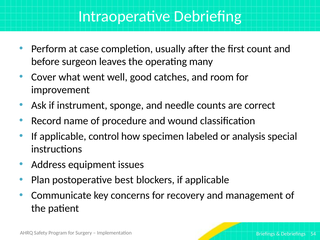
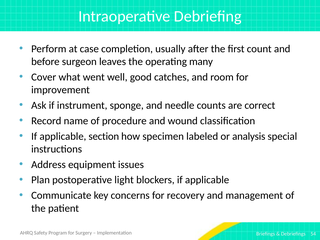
control: control -> section (104, 136)
best: best -> light (124, 180)
